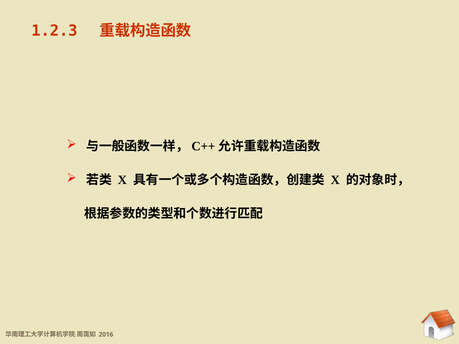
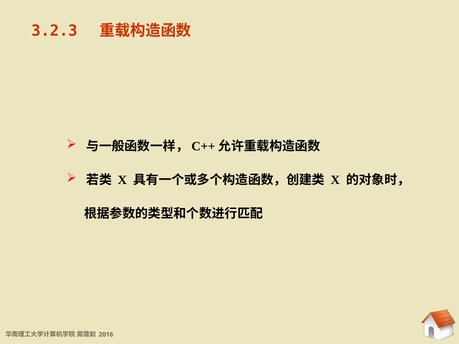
1.2.3: 1.2.3 -> 3.2.3 (54, 31)
